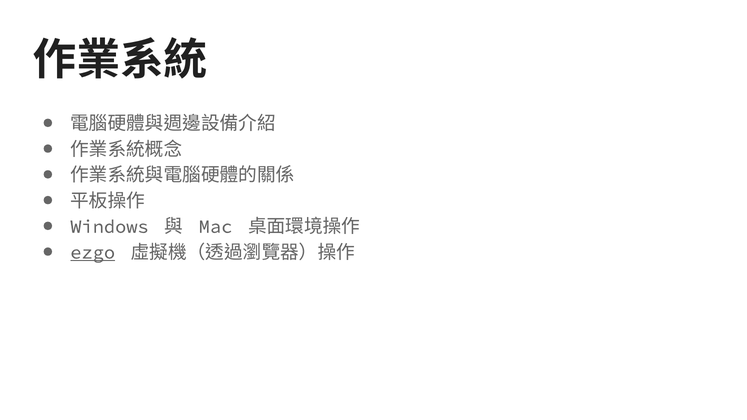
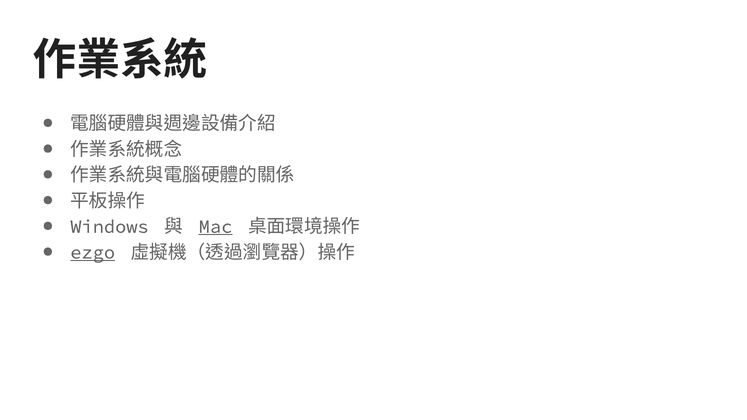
Mac underline: none -> present (216, 227)
